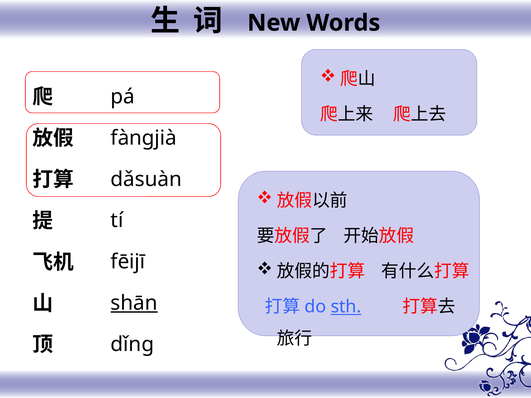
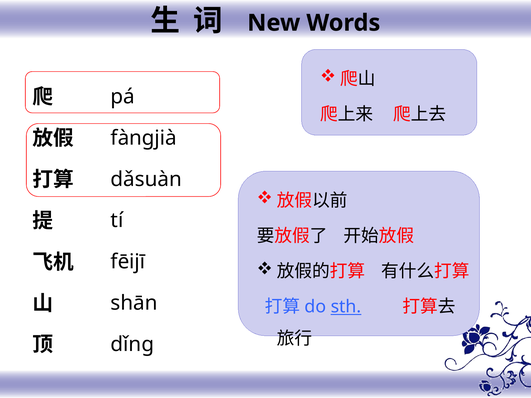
shān underline: present -> none (134, 303)
